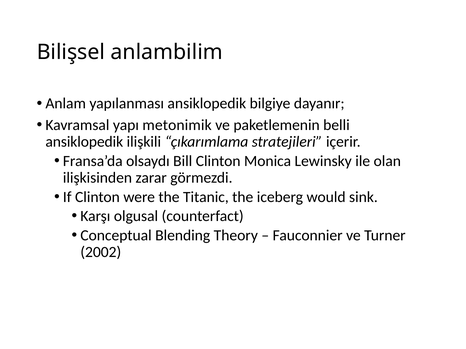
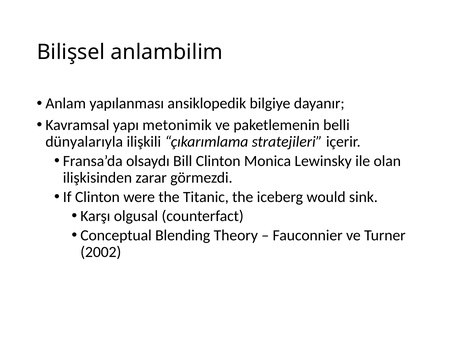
ansiklopedik: ansiklopedik -> dünyalarıyla (84, 142)
